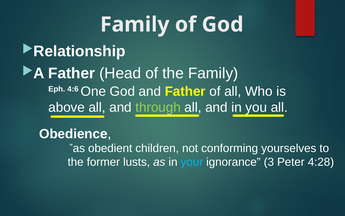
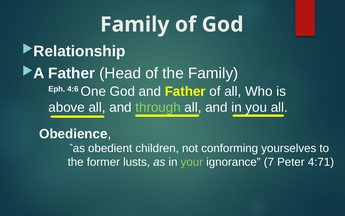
your colour: light blue -> light green (192, 162)
3: 3 -> 7 (269, 162)
4:28: 4:28 -> 4:71 (321, 162)
